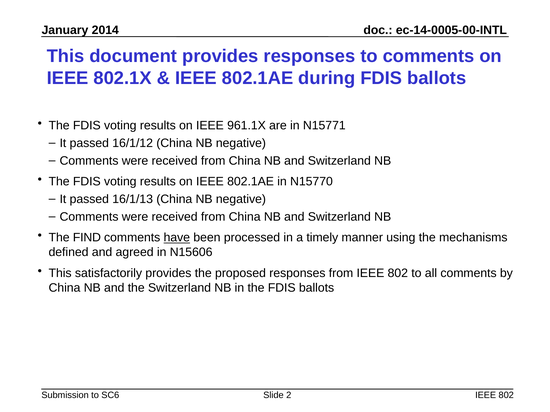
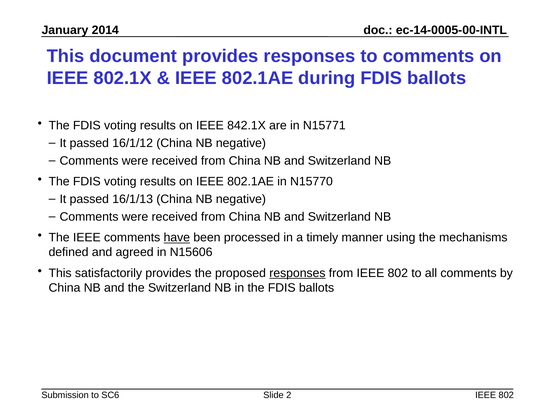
961.1X: 961.1X -> 842.1X (246, 126)
The FIND: FIND -> IEEE (87, 238)
responses underline: none -> present (297, 273)
